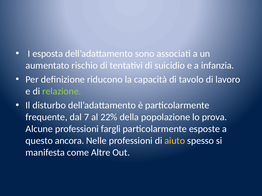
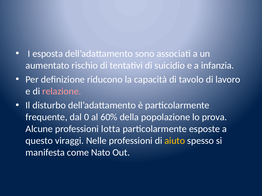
relazione colour: light green -> pink (62, 91)
7: 7 -> 0 (87, 117)
22%: 22% -> 60% (109, 117)
fargli: fargli -> lotta (111, 129)
ancora: ancora -> viraggi (69, 141)
Altre: Altre -> Nato (101, 153)
